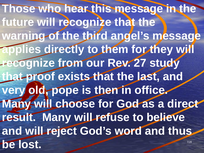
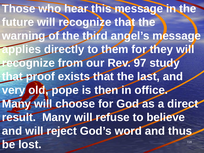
27: 27 -> 97 (140, 63)
